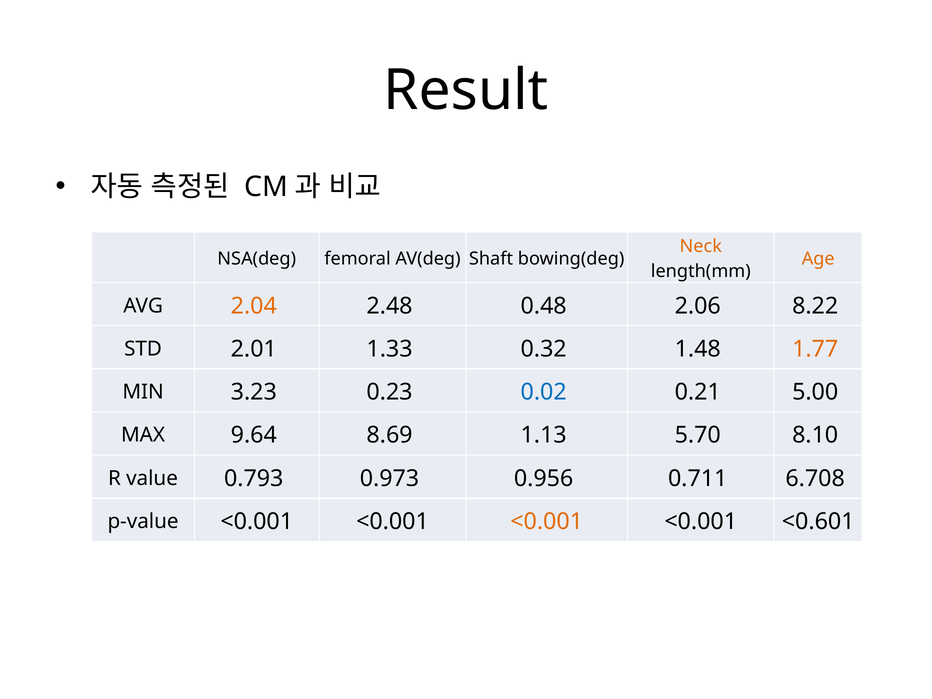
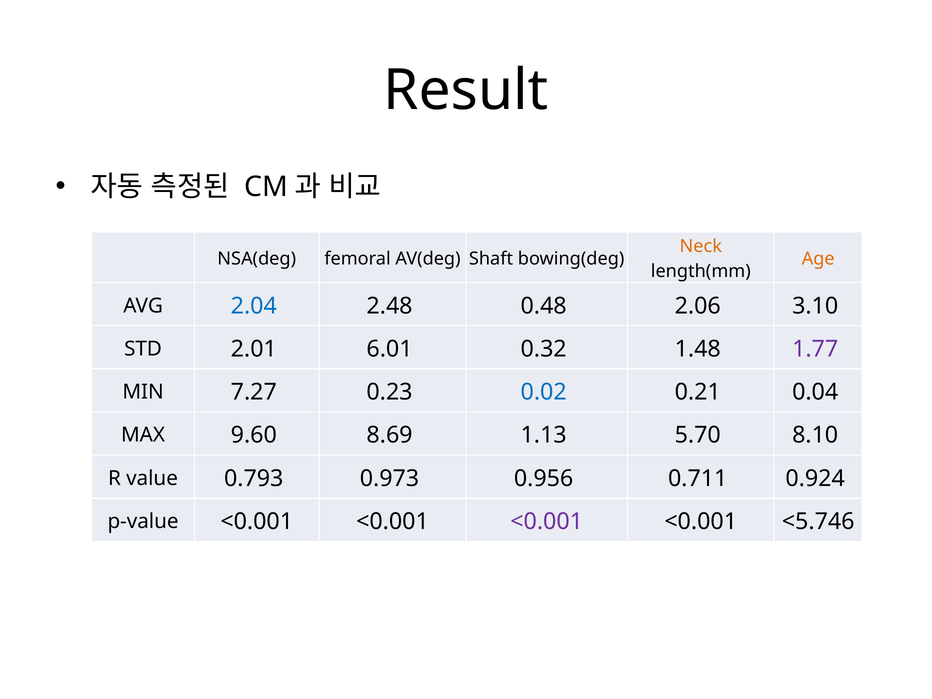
2.04 colour: orange -> blue (254, 306)
8.22: 8.22 -> 3.10 (815, 306)
1.33: 1.33 -> 6.01 (390, 349)
1.77 colour: orange -> purple (815, 349)
3.23: 3.23 -> 7.27 (254, 392)
5.00: 5.00 -> 0.04 (815, 392)
9.64: 9.64 -> 9.60 (254, 435)
6.708: 6.708 -> 0.924 (815, 478)
<0.001 colour: orange -> purple (547, 522)
<0.601: <0.601 -> <5.746 (818, 522)
